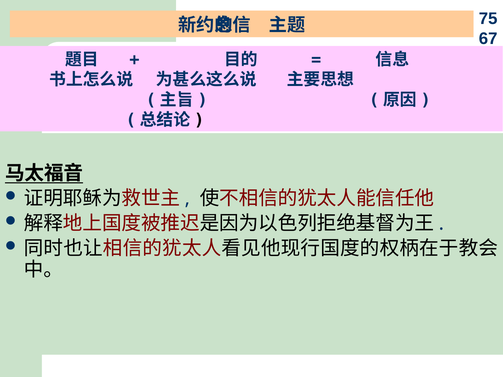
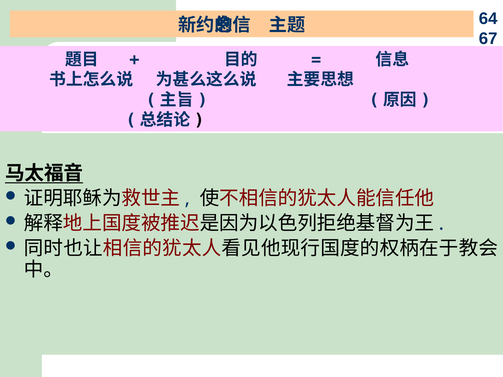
75: 75 -> 64 (488, 19)
